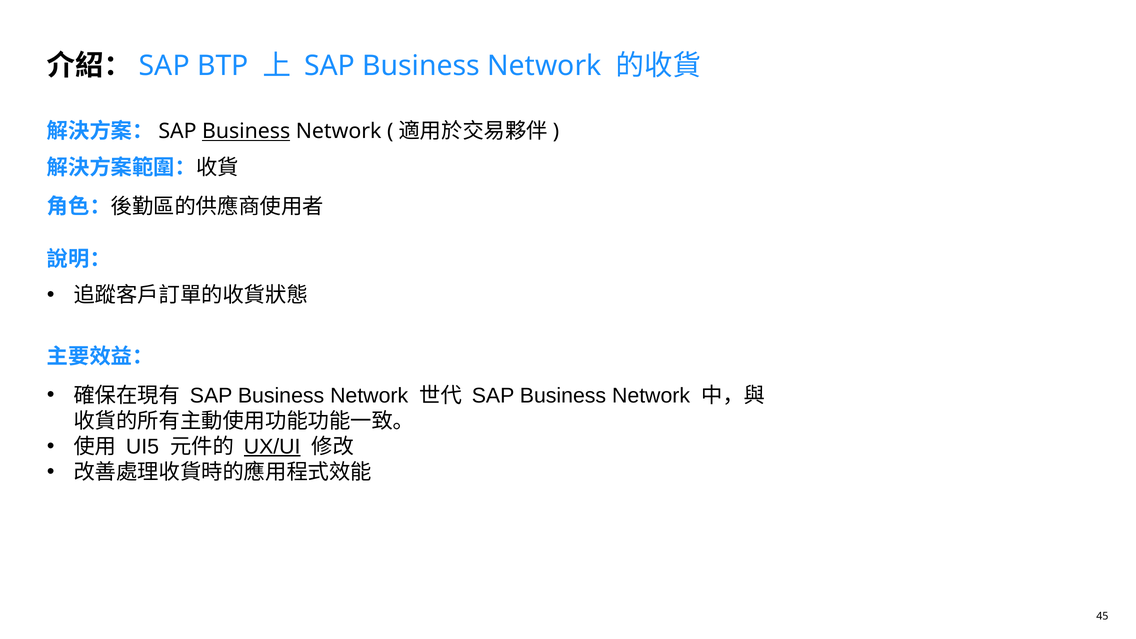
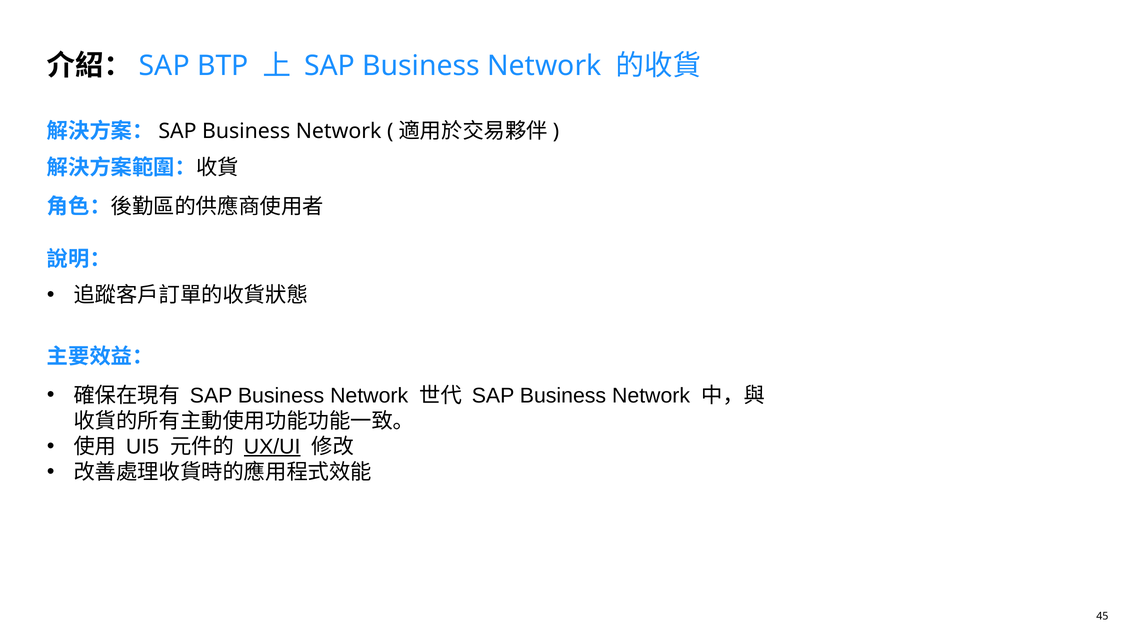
Business underline: present -> none (246, 131)
